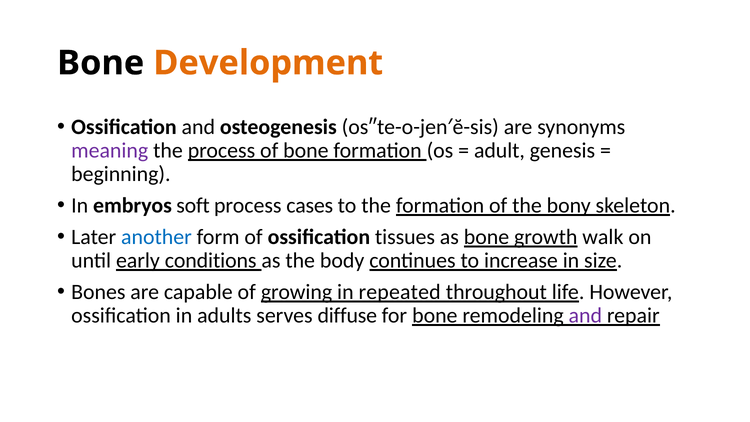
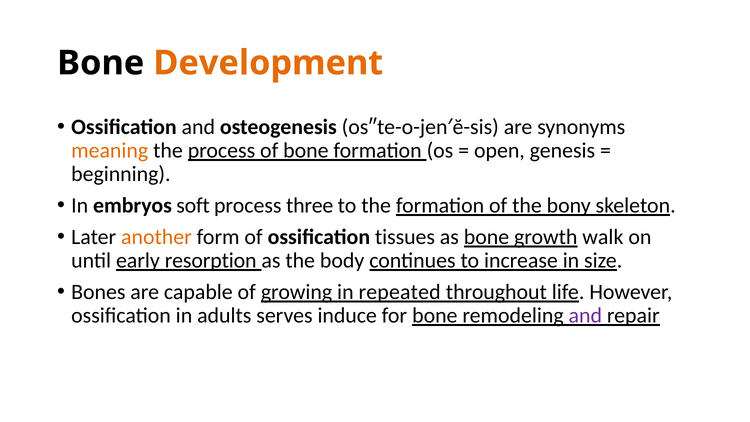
meaning colour: purple -> orange (110, 150)
adult: adult -> open (499, 150)
cases: cases -> three (310, 206)
another colour: blue -> orange (156, 237)
conditions: conditions -> resorption (211, 261)
diffuse: diffuse -> induce (347, 316)
